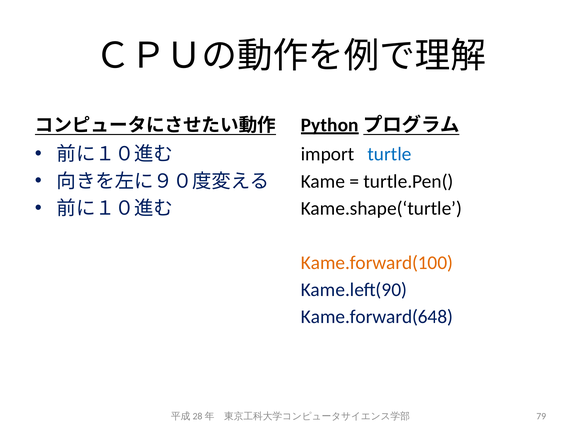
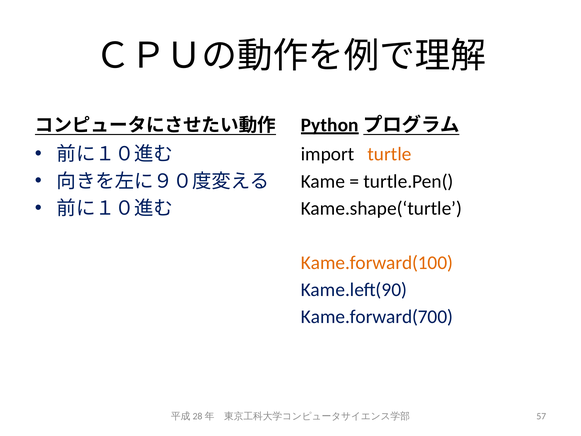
turtle colour: blue -> orange (389, 154)
Kame.forward(648: Kame.forward(648 -> Kame.forward(700 (377, 317)
79: 79 -> 57 (541, 416)
